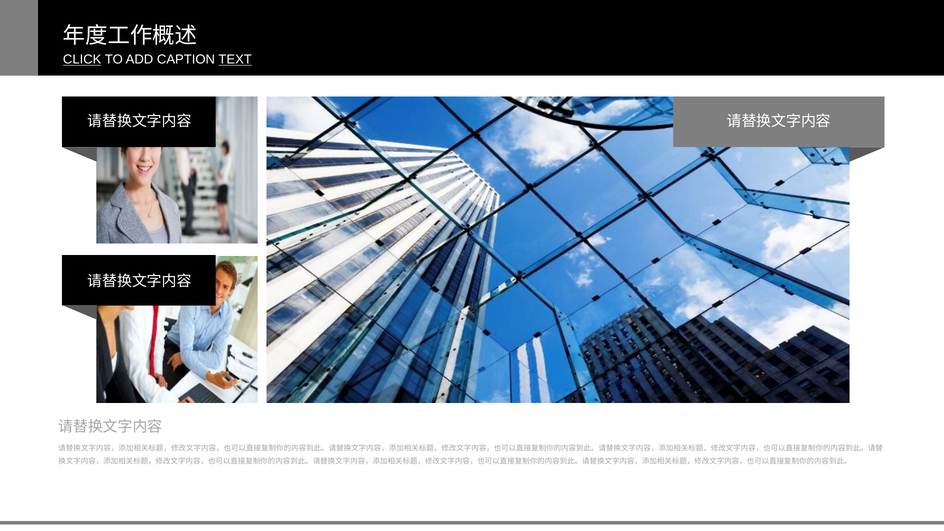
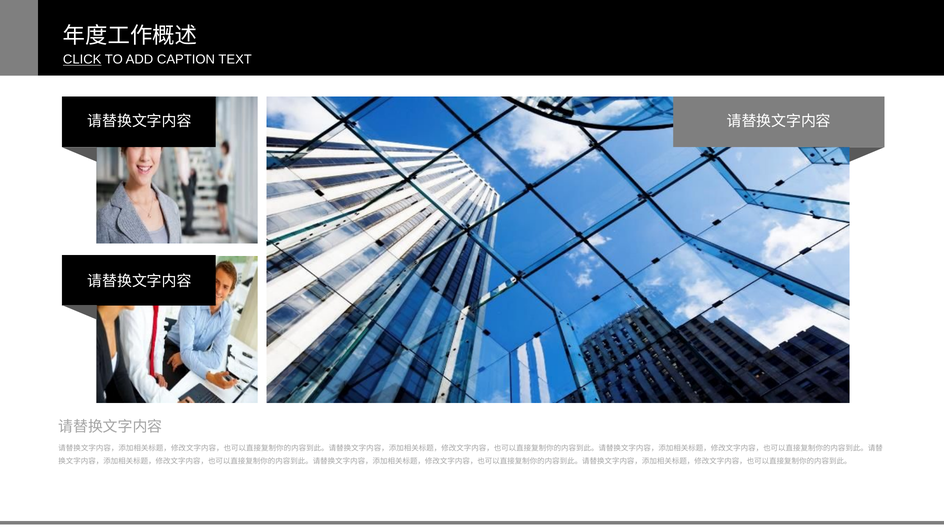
TEXT underline: present -> none (235, 60)
